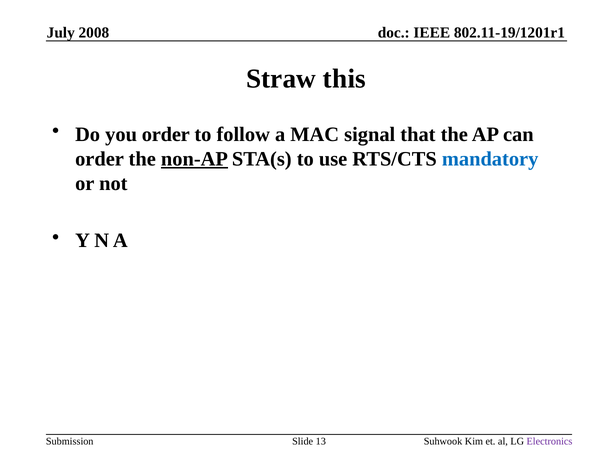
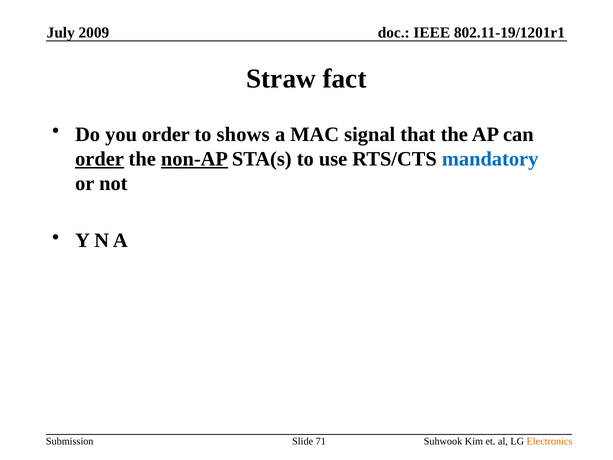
2008: 2008 -> 2009 (94, 33)
this: this -> fact (345, 79)
follow: follow -> shows (243, 134)
order underline: none -> present (100, 159)
13: 13 -> 71 (321, 441)
Electronics colour: purple -> orange (550, 441)
